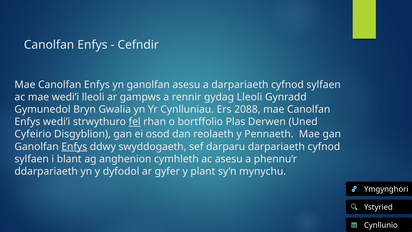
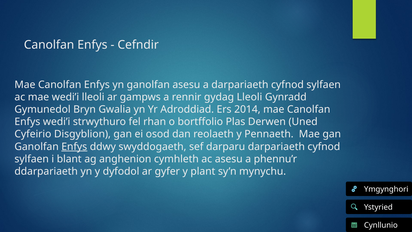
Cynlluniau: Cynlluniau -> Adroddiad (187, 109)
2088: 2088 -> 2014 (247, 109)
fel underline: present -> none (135, 122)
